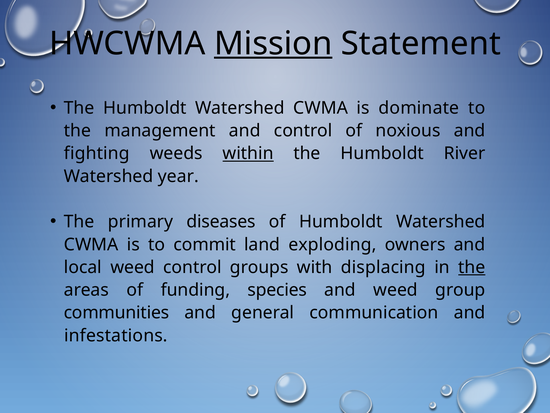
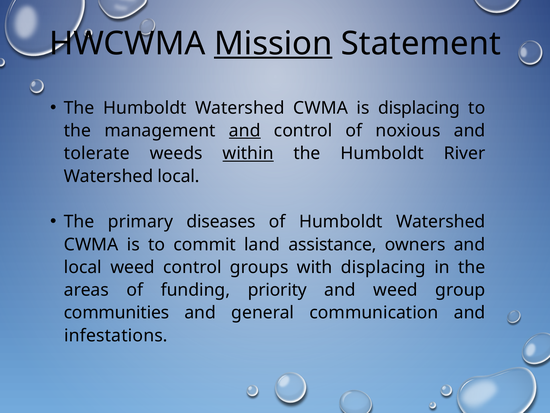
is dominate: dominate -> displacing (419, 108)
and underline: none -> present (245, 131)
fighting: fighting -> tolerate (97, 153)
Watershed year: year -> local (179, 176)
exploding: exploding -> assistance (333, 244)
the underline: present -> none (472, 267)
species: species -> priority (277, 290)
